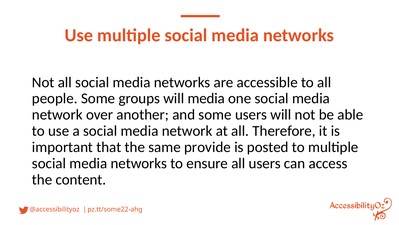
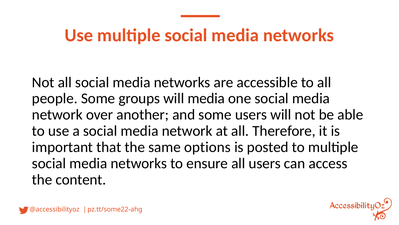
provide: provide -> options (207, 147)
